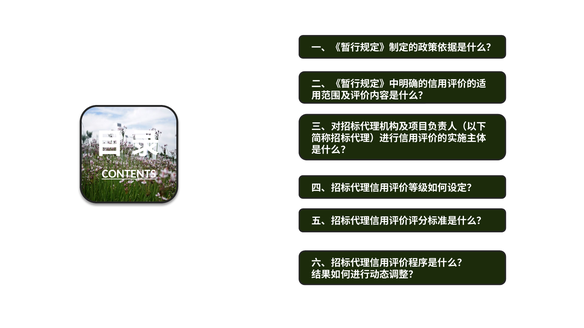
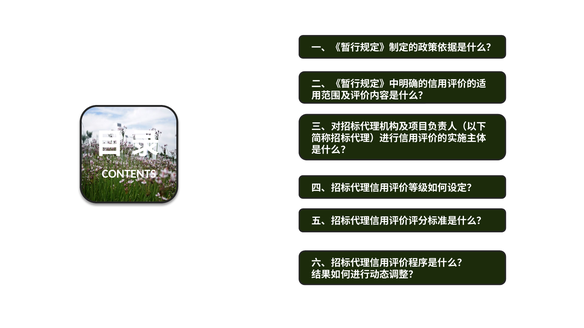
CONTENTS underline: present -> none (129, 174)
